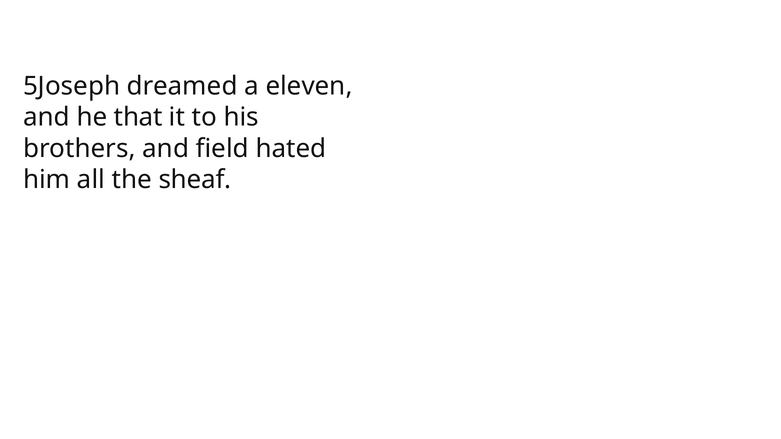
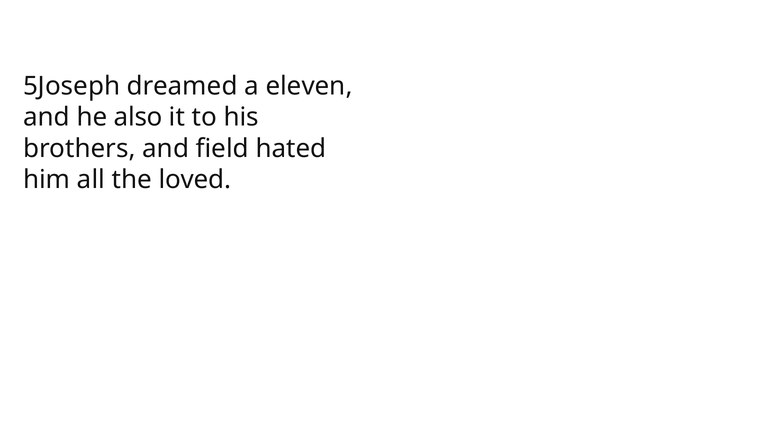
that: that -> also (138, 117)
sheaf: sheaf -> loved (195, 180)
